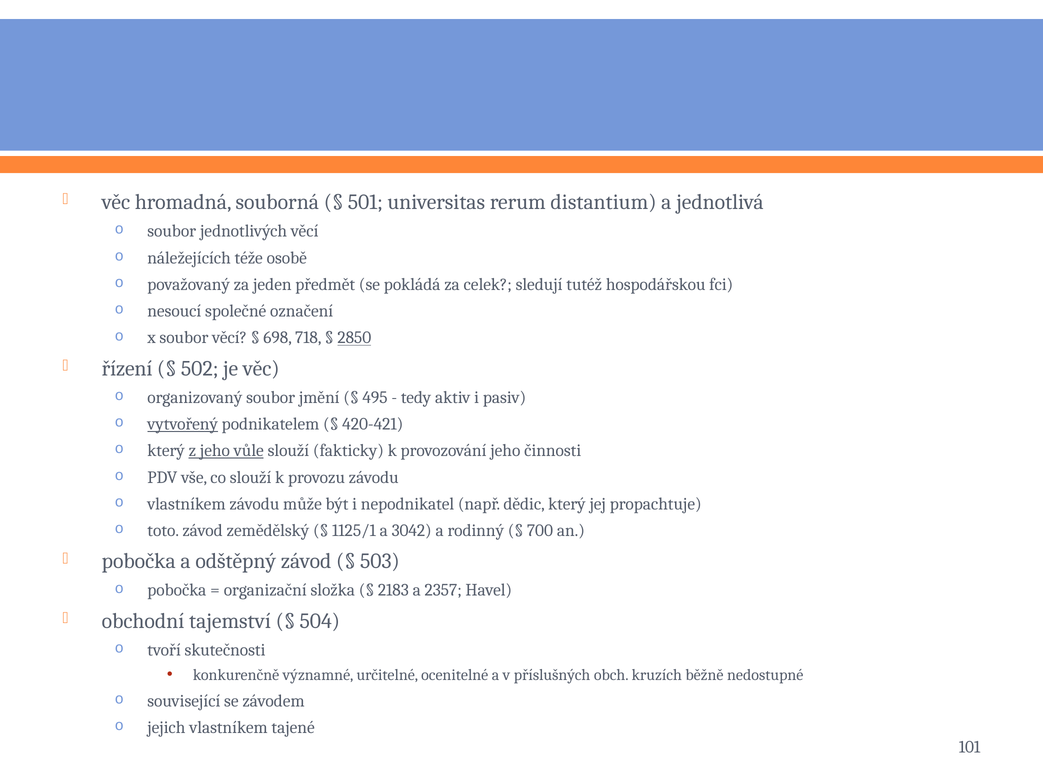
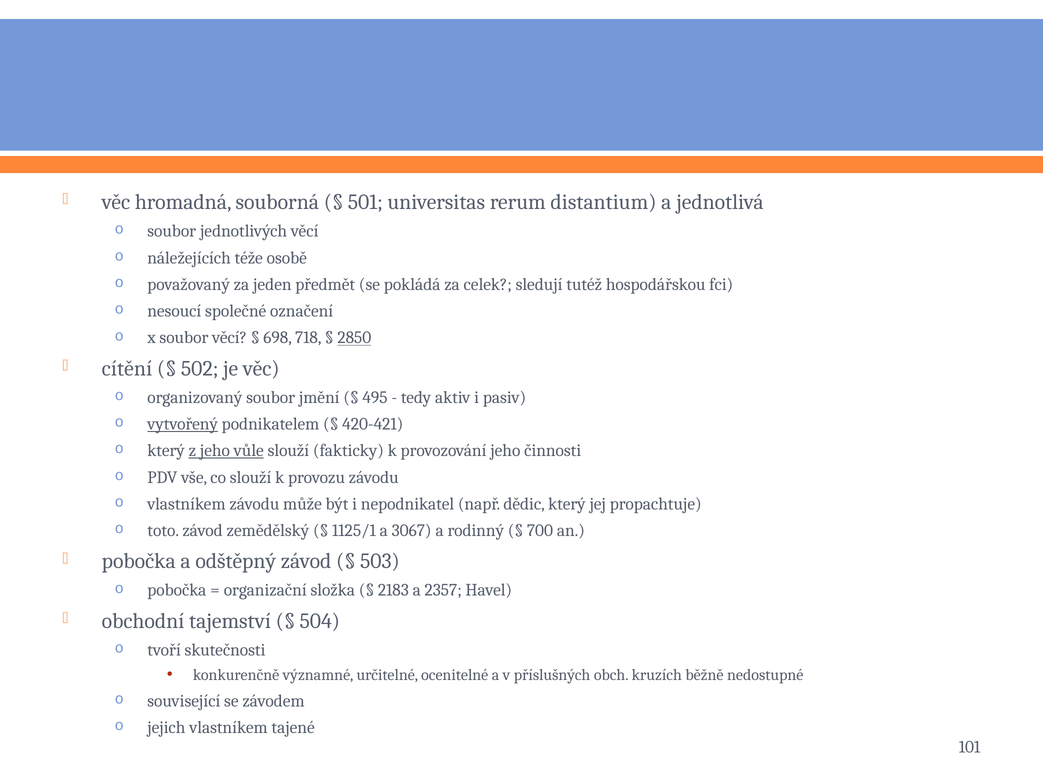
řízení: řízení -> cítění (127, 369)
3042: 3042 -> 3067 (412, 531)
